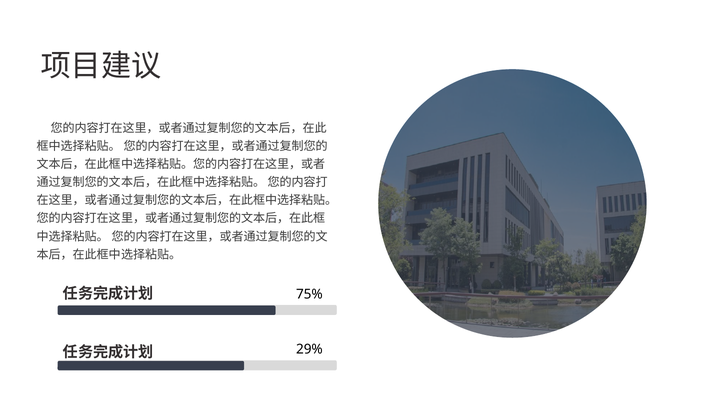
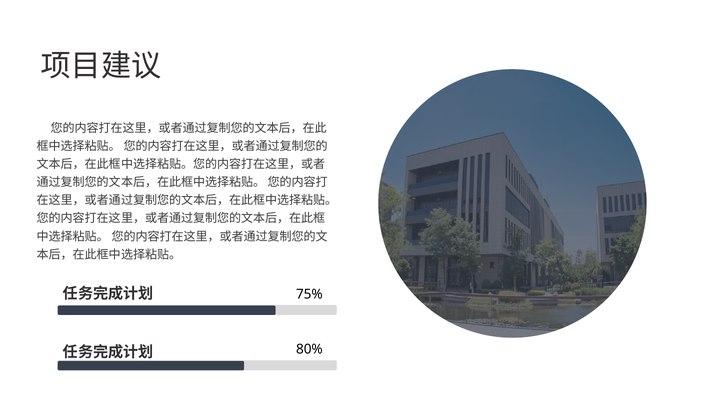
29%: 29% -> 80% (309, 349)
